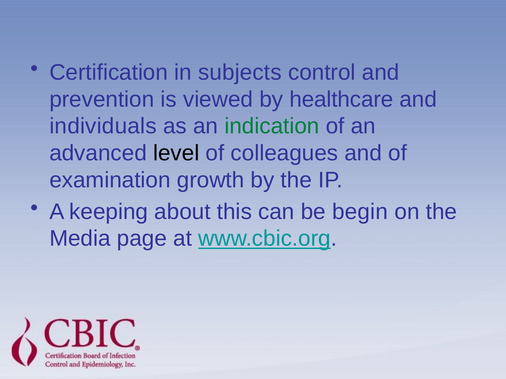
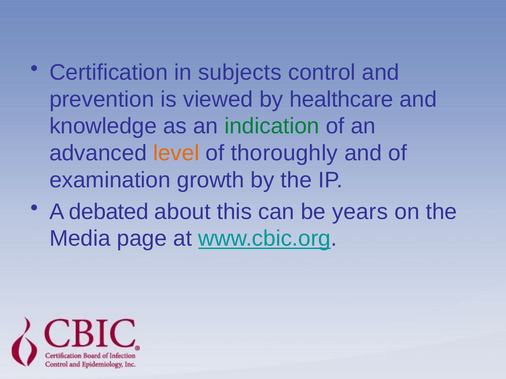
individuals: individuals -> knowledge (103, 126)
level colour: black -> orange (176, 153)
colleagues: colleagues -> thoroughly (284, 153)
keeping: keeping -> debated (109, 212)
begin: begin -> years (360, 212)
